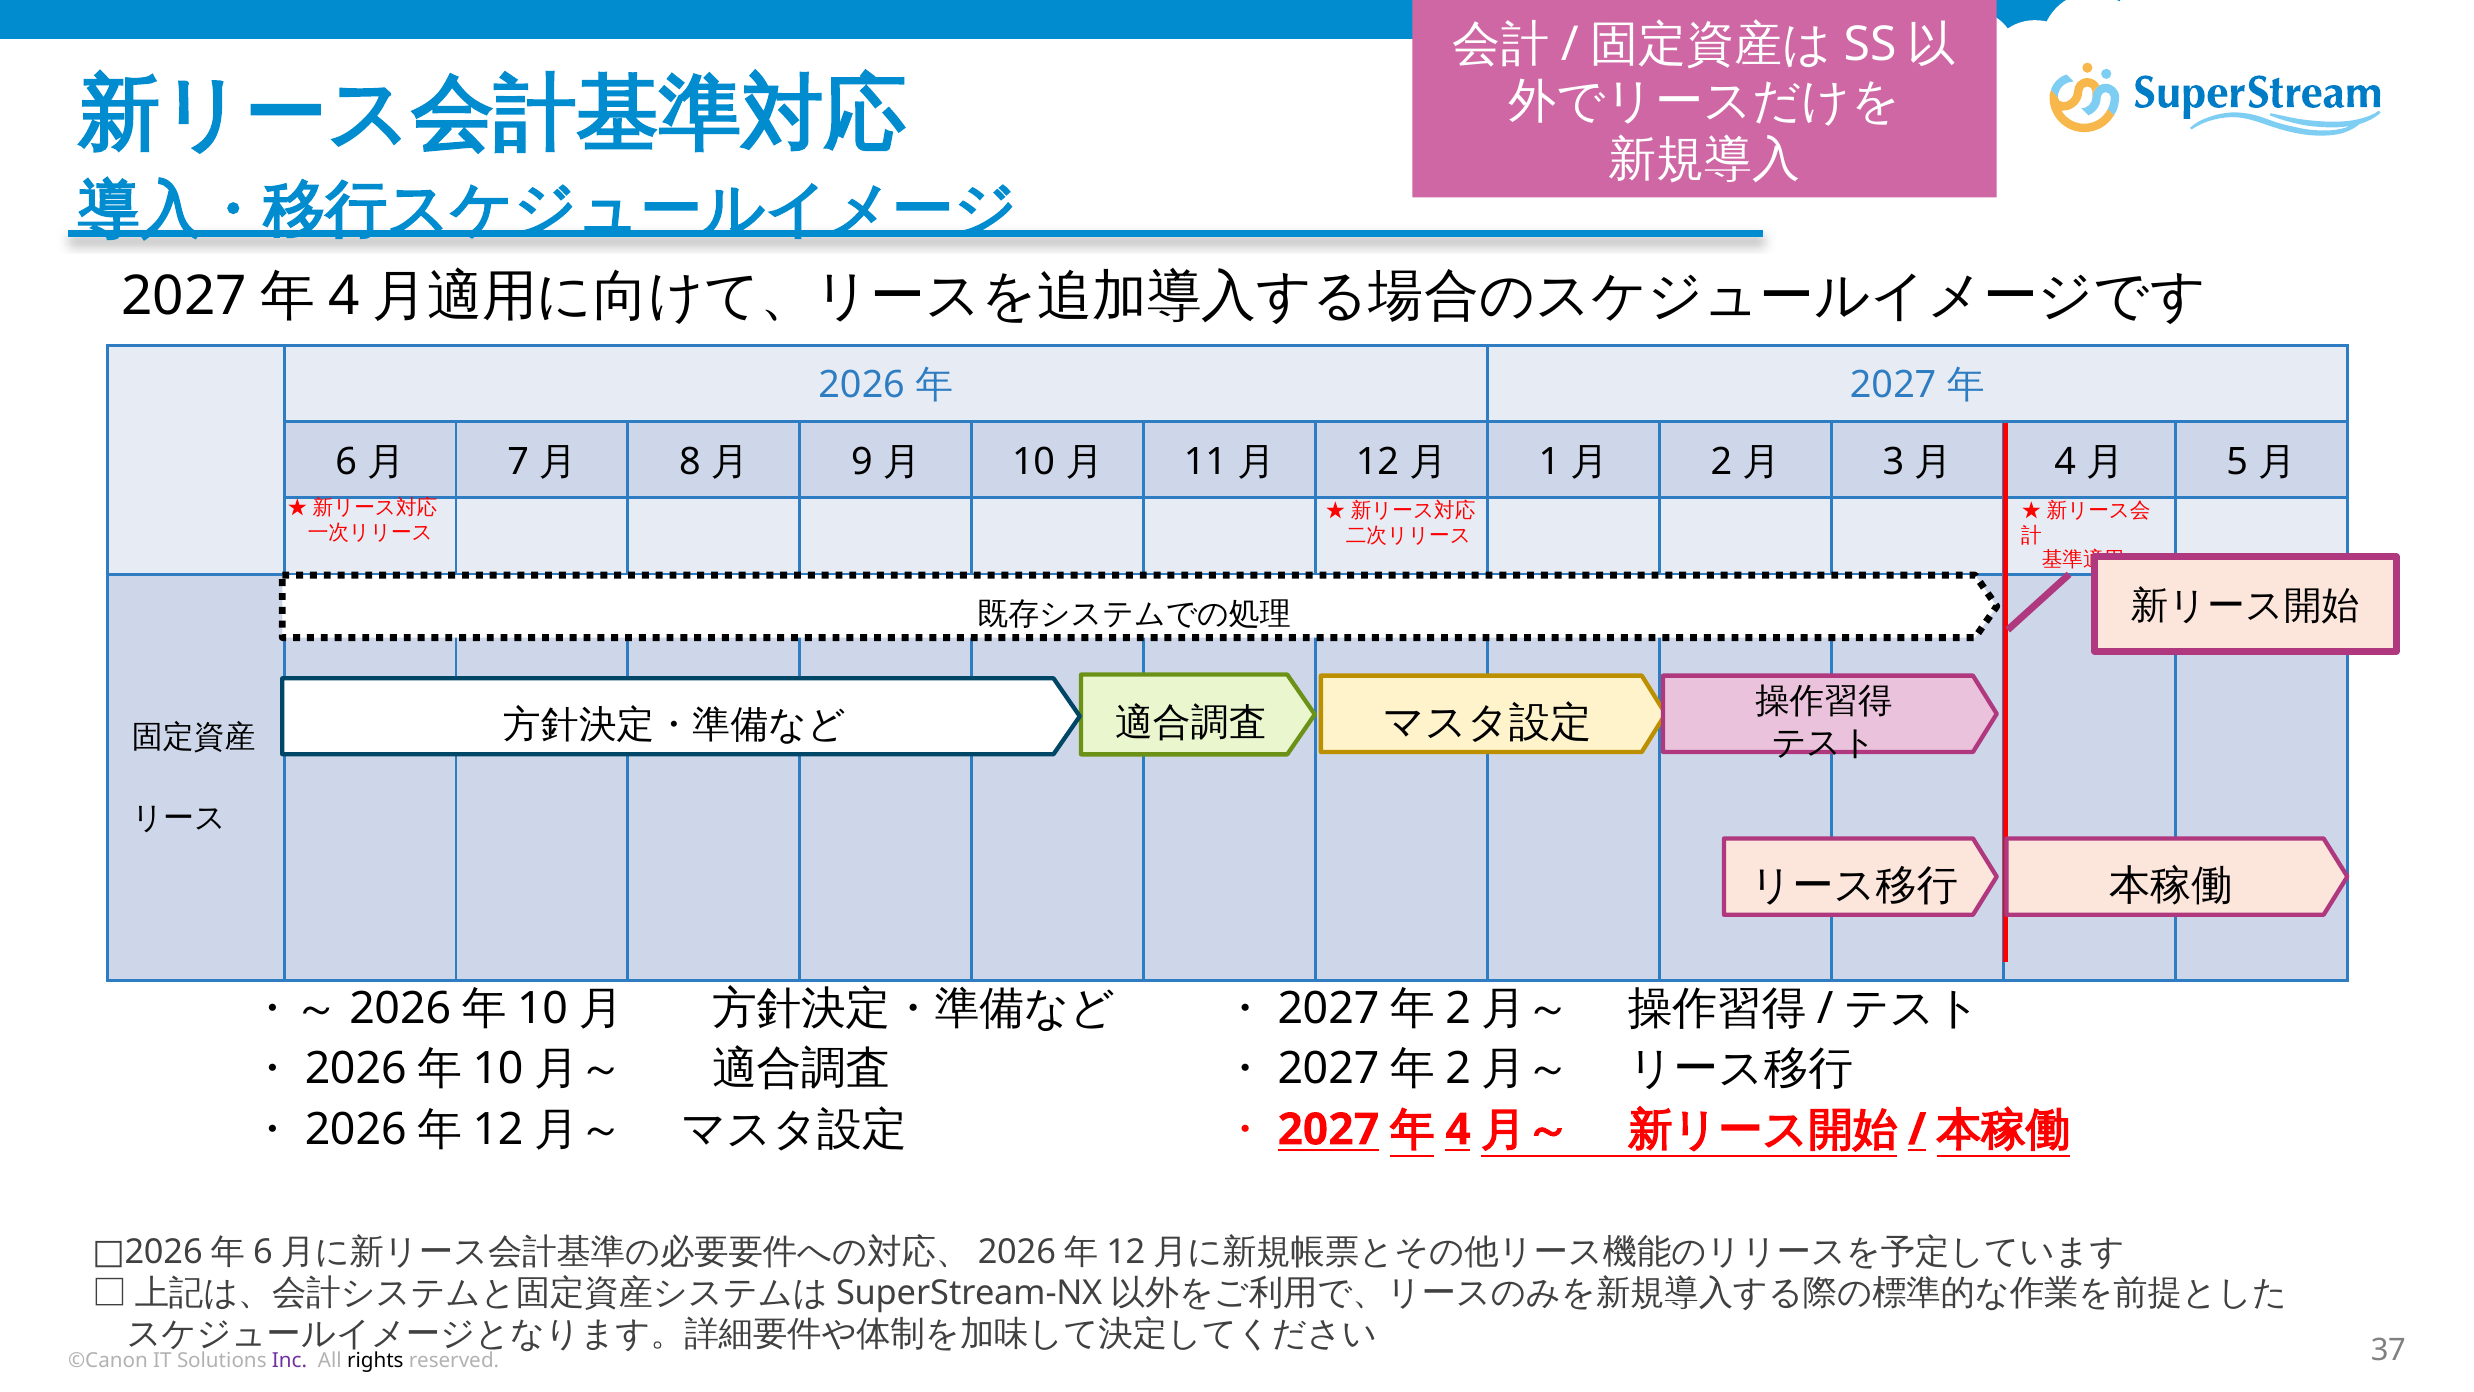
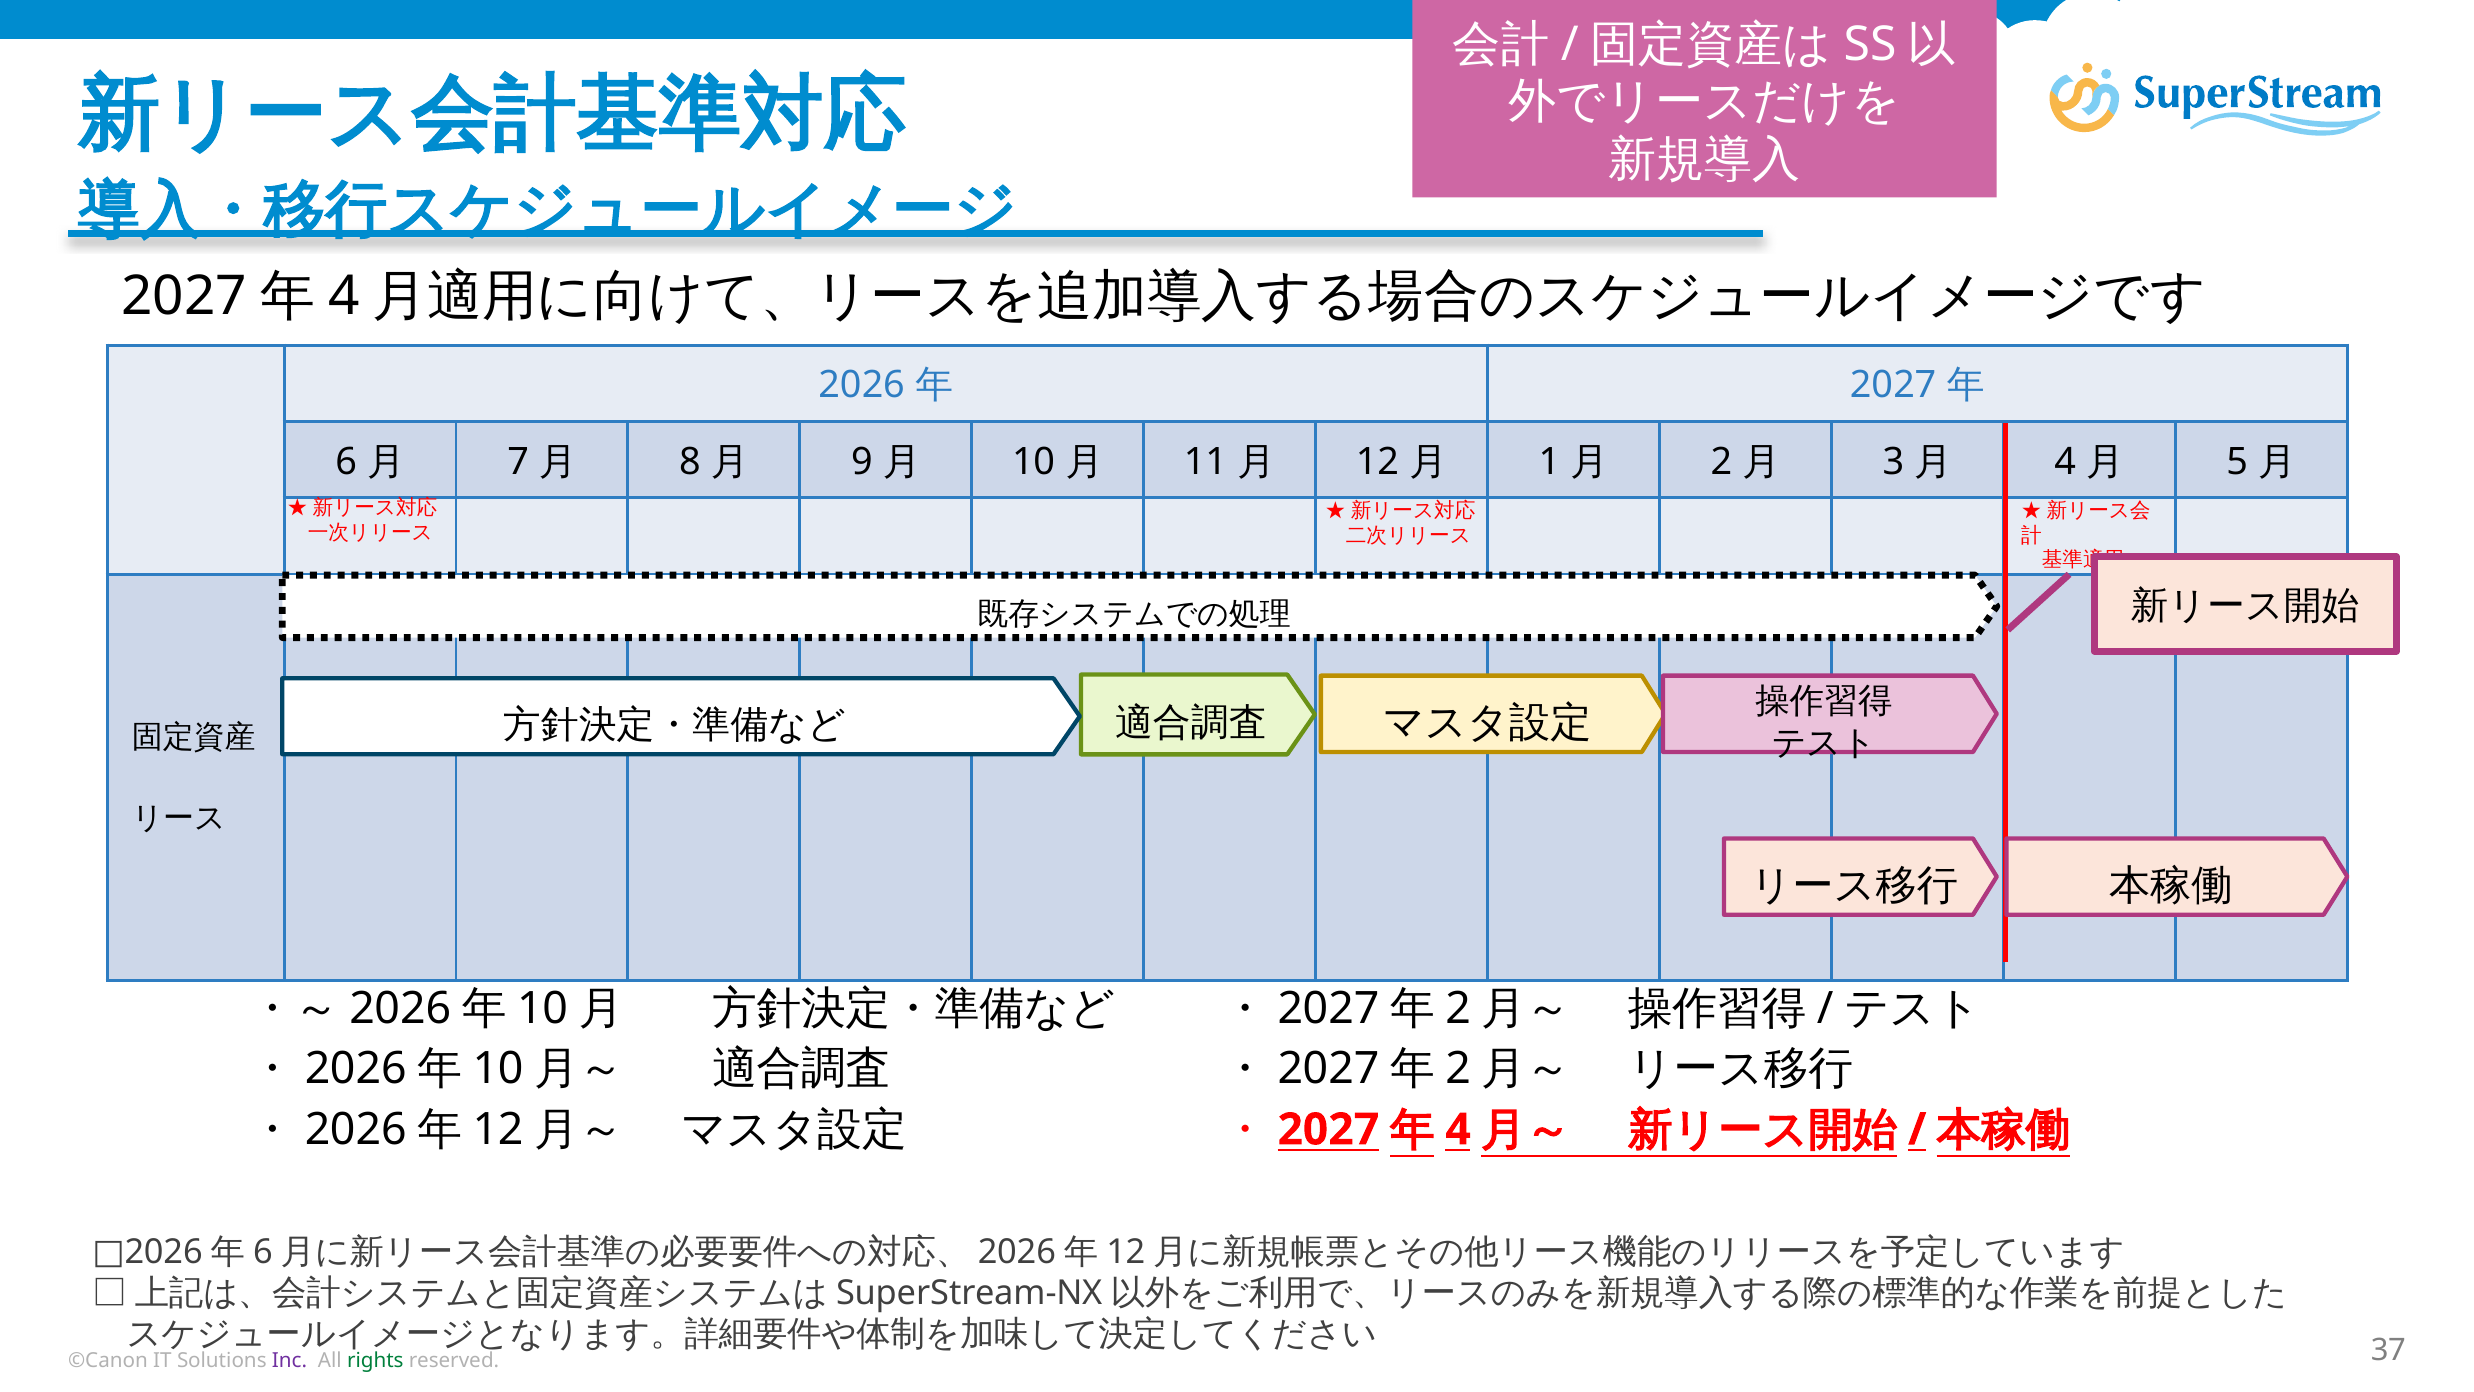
rights colour: black -> green (375, 1360)
